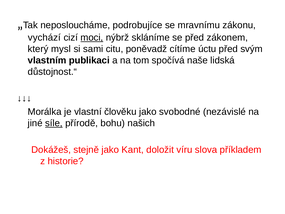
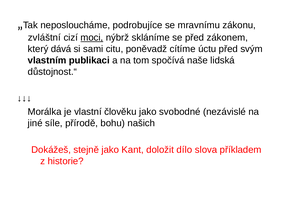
vychází: vychází -> zvláštní (44, 38)
mysl: mysl -> dává (61, 49)
síle underline: present -> none (54, 123)
víru: víru -> dílo (184, 150)
